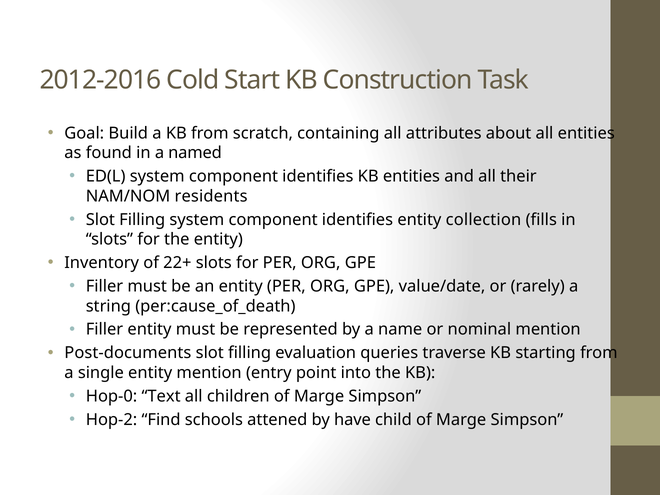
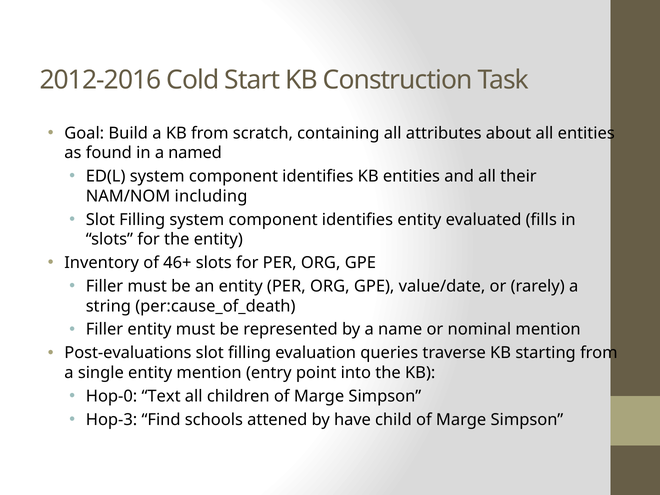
residents: residents -> including (211, 196)
collection: collection -> evaluated (484, 220)
22+: 22+ -> 46+ (177, 263)
Post-documents: Post-documents -> Post-evaluations (128, 353)
Hop-2: Hop-2 -> Hop-3 (112, 420)
